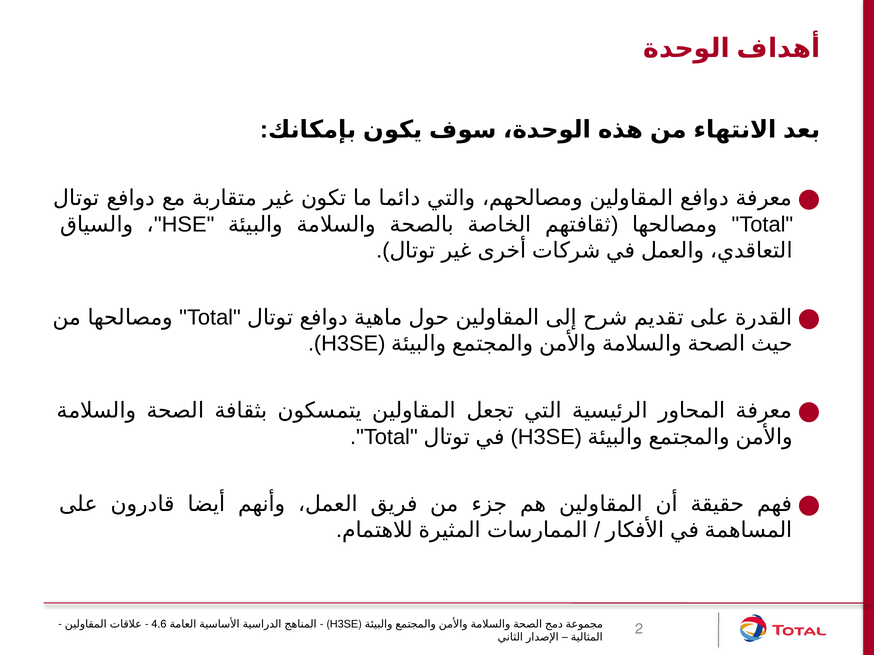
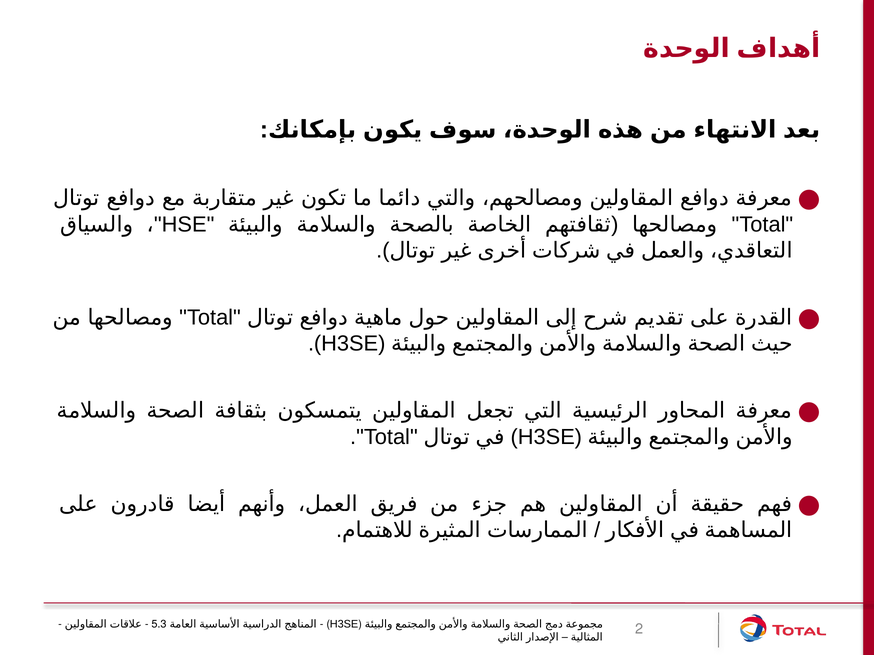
4.6: 4.6 -> 5.3 (159, 624)
